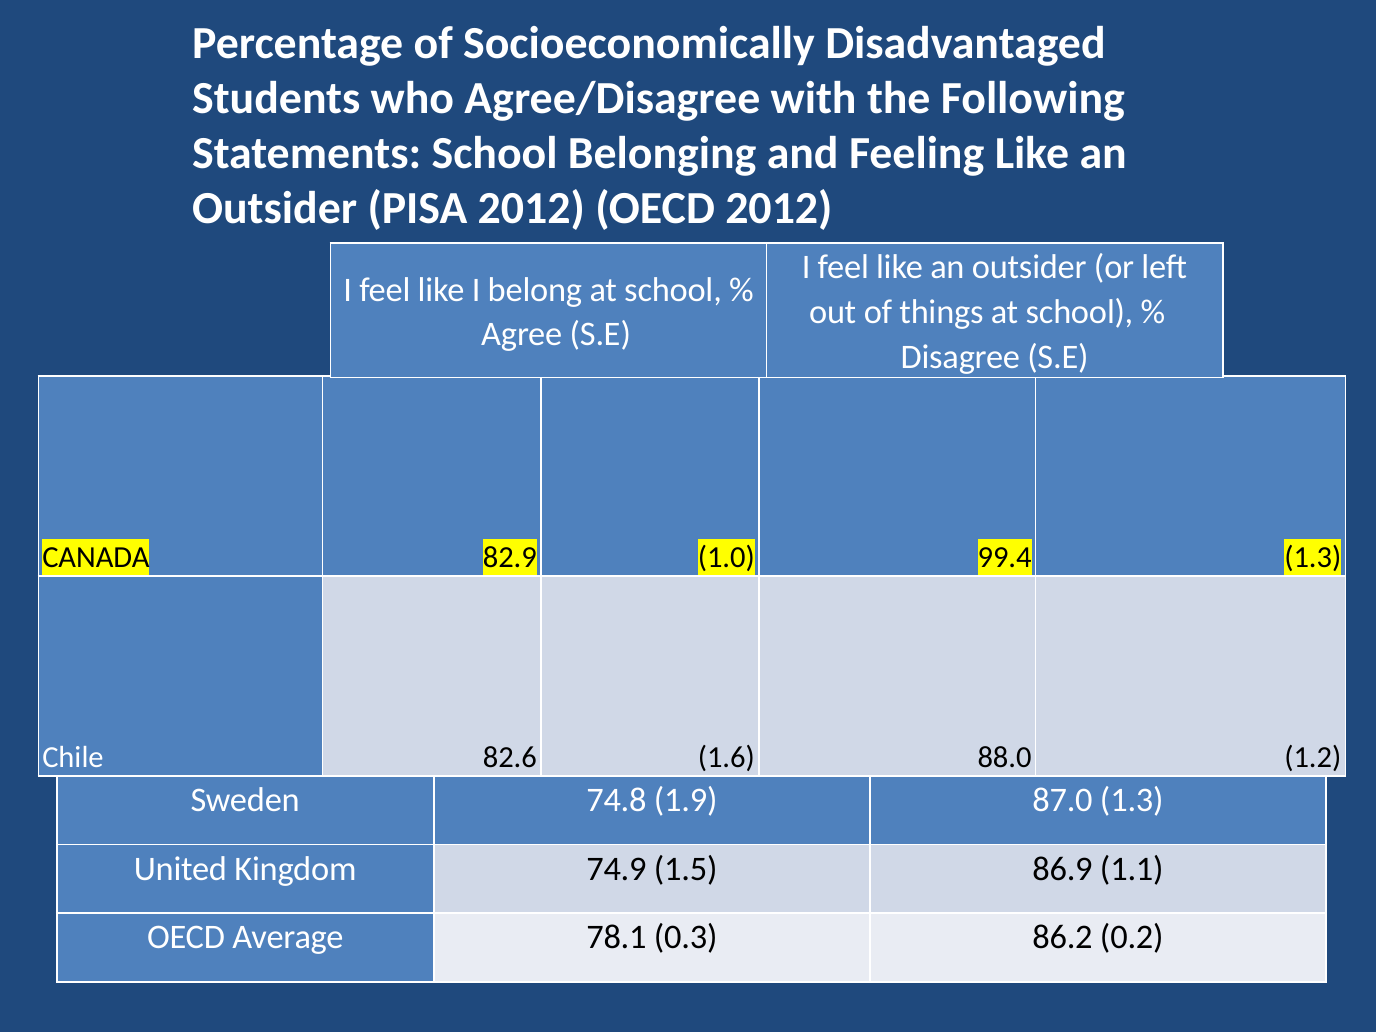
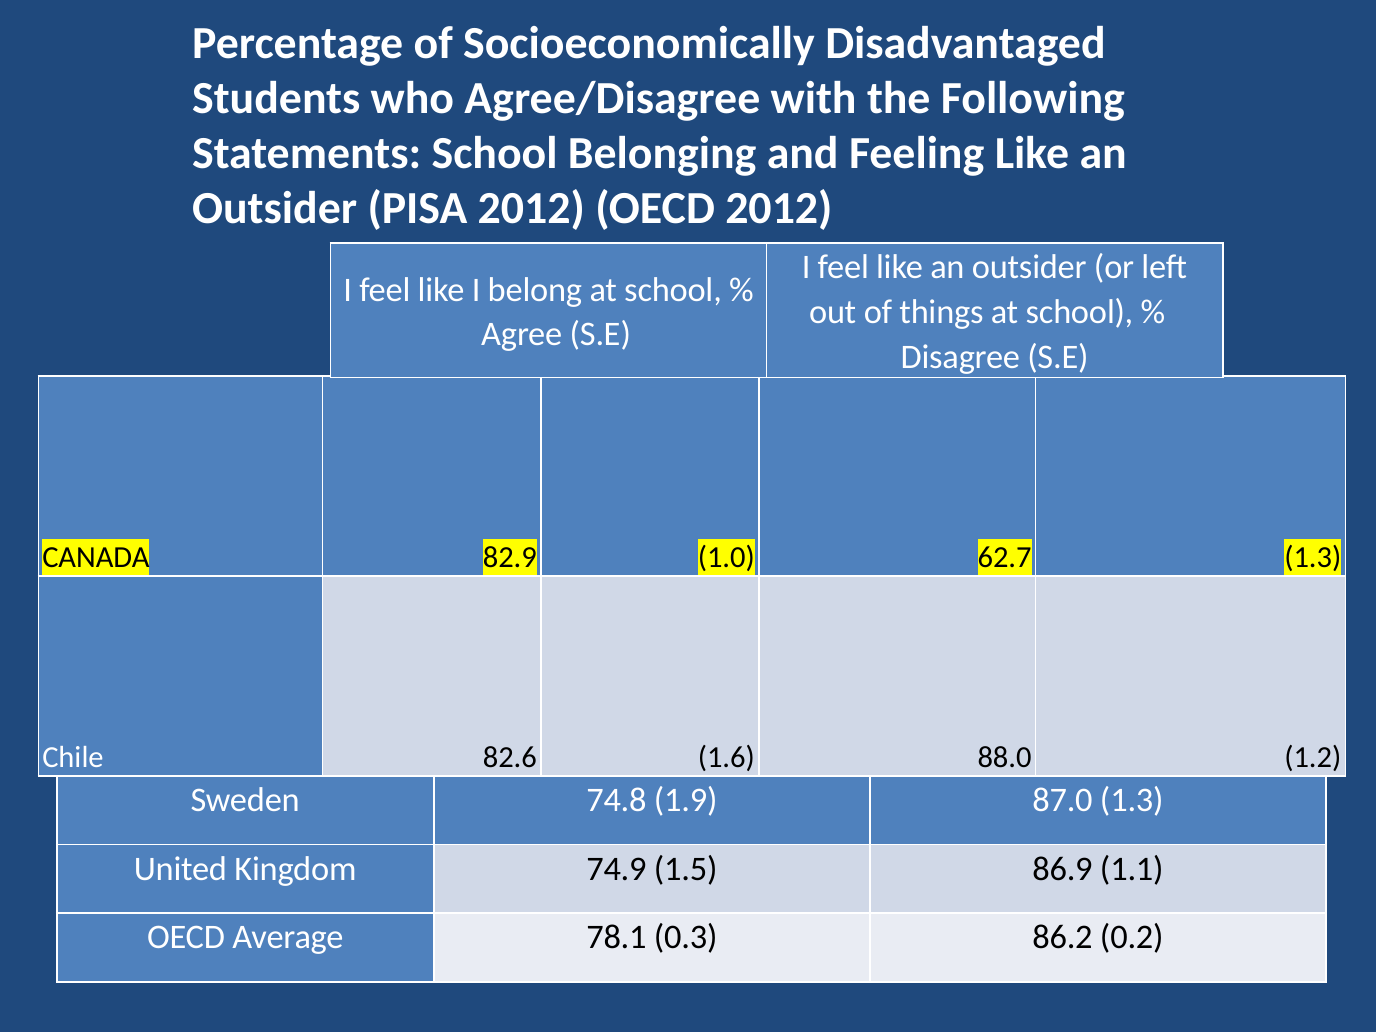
99.4: 99.4 -> 62.7 (1005, 558)
